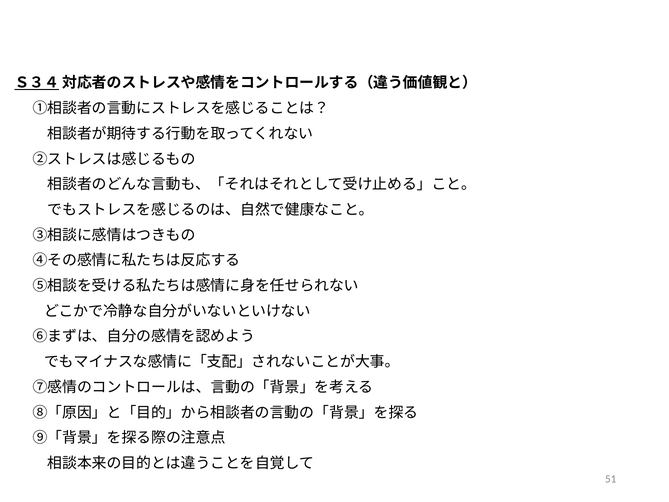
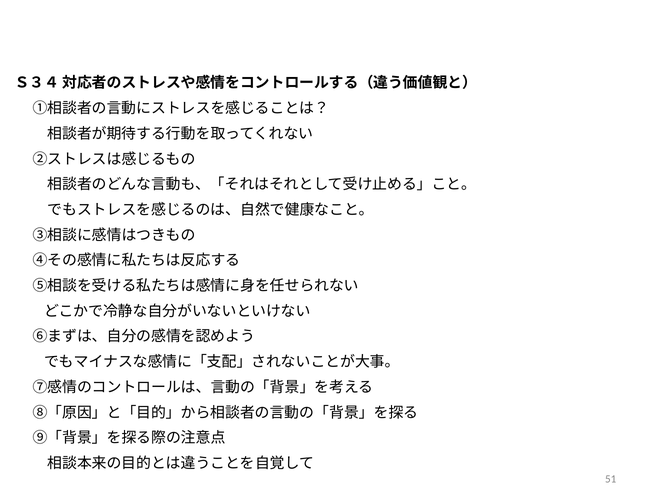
Ｓ３４ underline: present -> none (37, 83)
